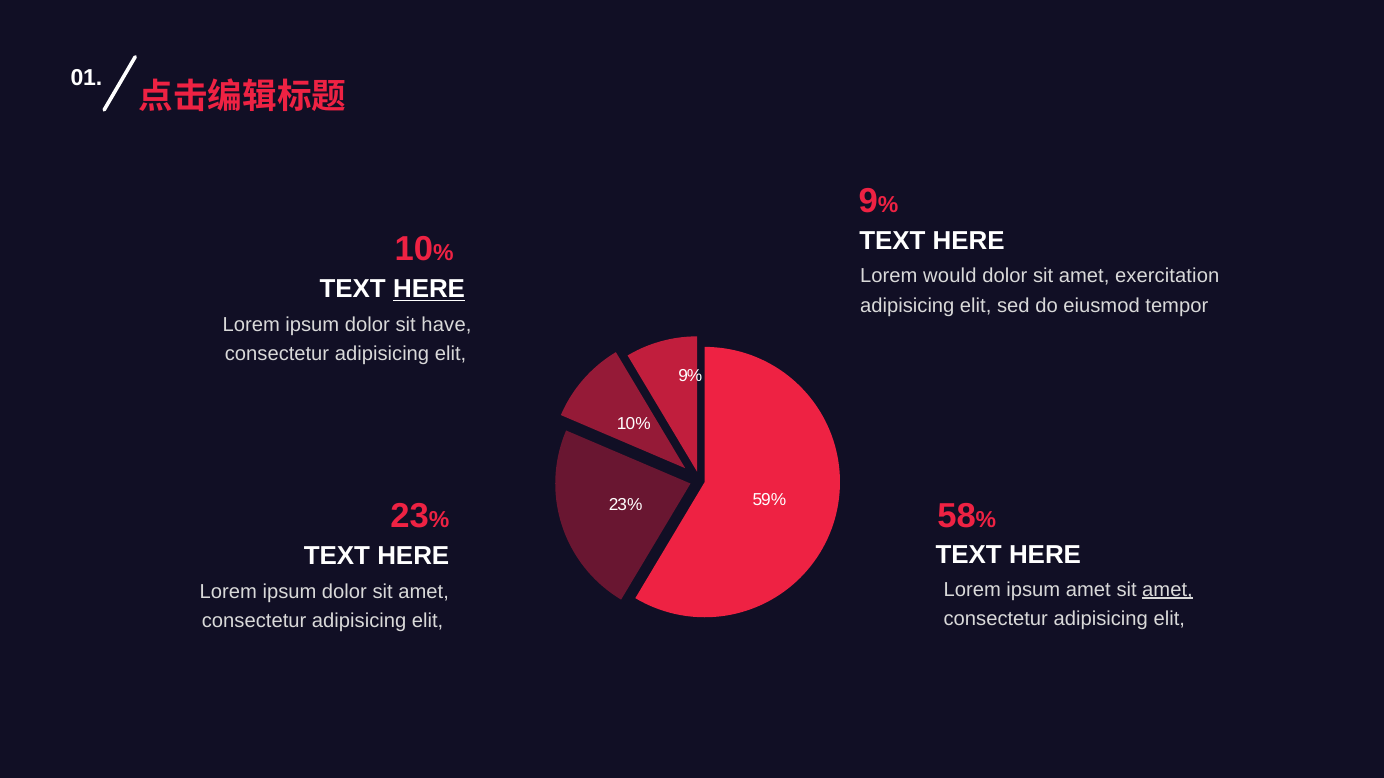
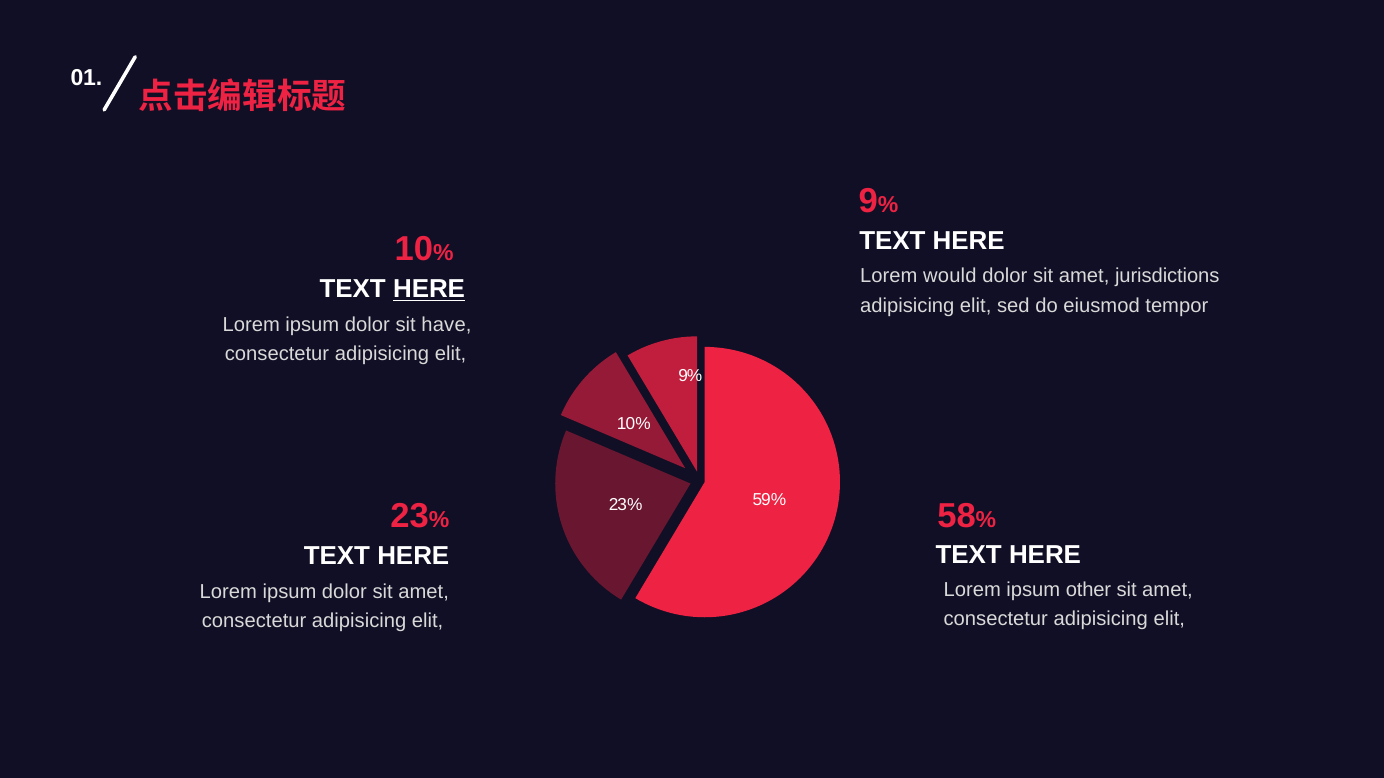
exercitation: exercitation -> jurisdictions (1167, 276)
ipsum amet: amet -> other (1088, 590)
amet underline: present -> none (1168, 590)
